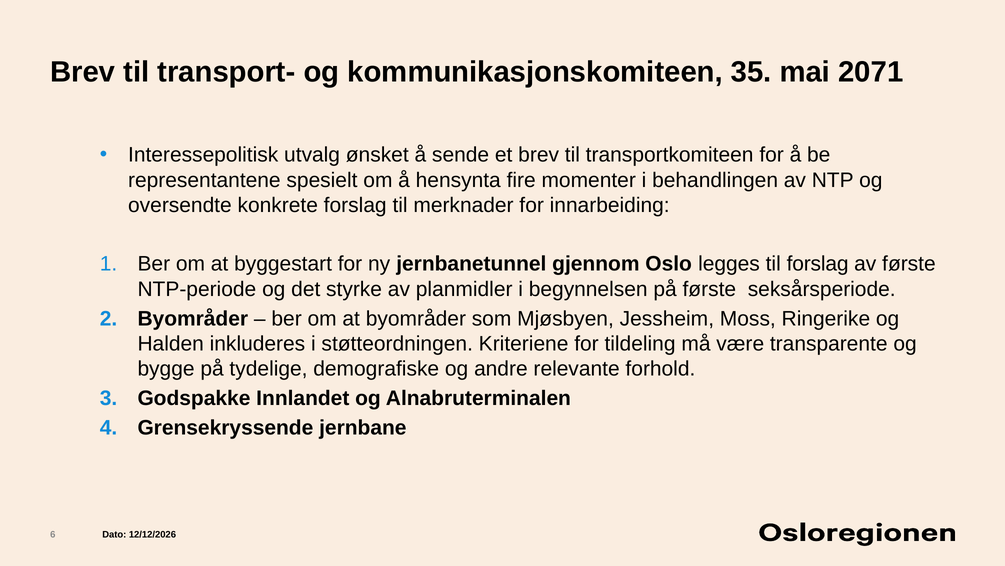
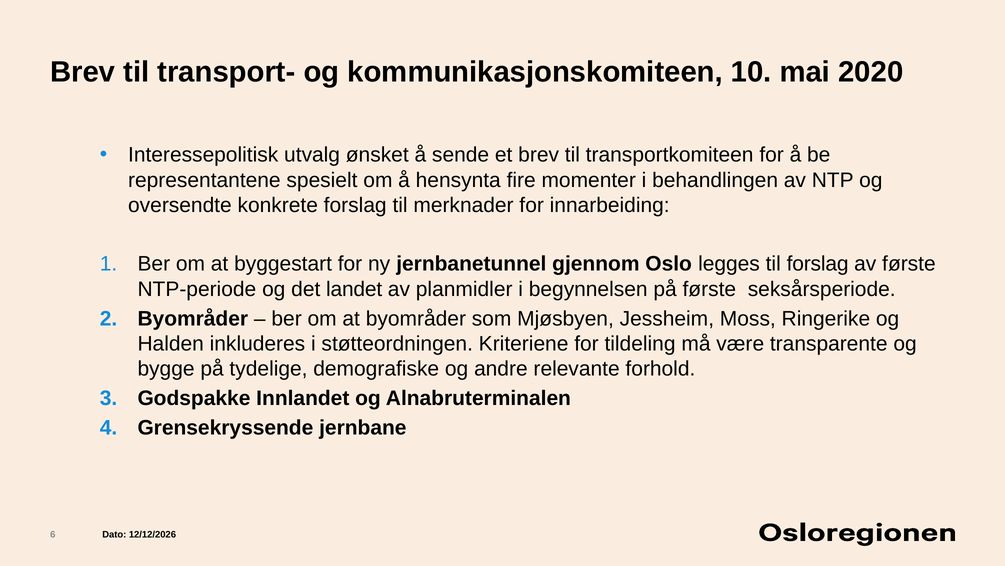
35: 35 -> 10 (751, 72)
2071: 2071 -> 2020 (871, 72)
styrke: styrke -> landet (354, 289)
